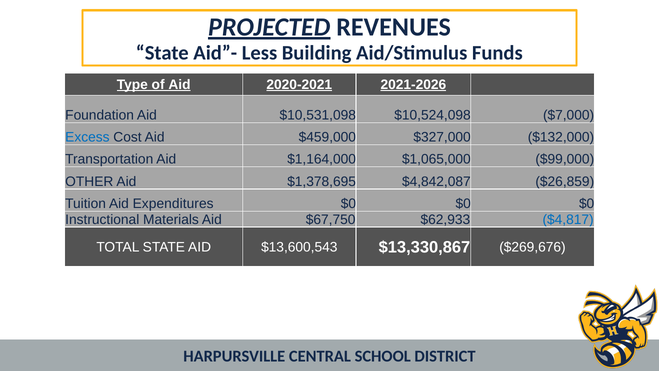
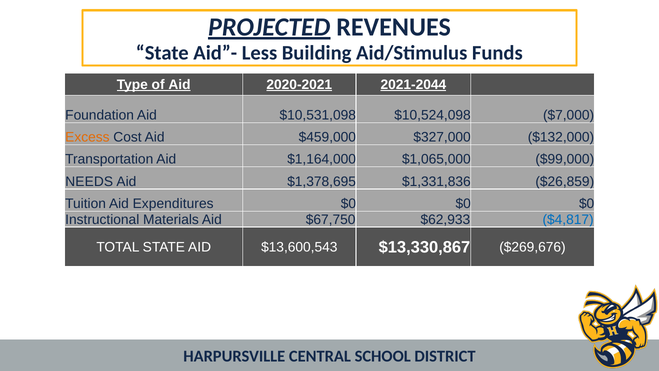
2021-2026: 2021-2026 -> 2021-2044 (413, 84)
Excess colour: blue -> orange (87, 137)
OTHER: OTHER -> NEEDS (89, 181)
$4,842,087: $4,842,087 -> $1,331,836 (436, 181)
